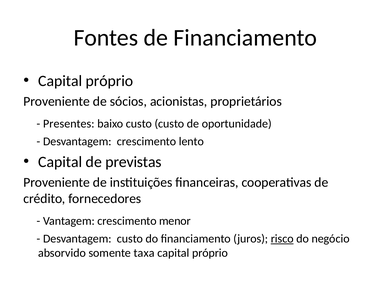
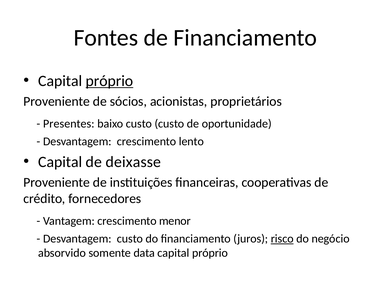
próprio underline: none -> present (110, 81)
previstas: previstas -> deixasse (133, 162)
taxa: taxa -> data (144, 253)
